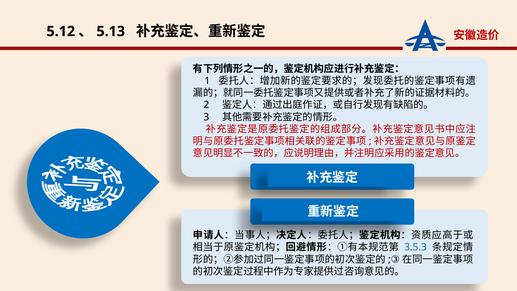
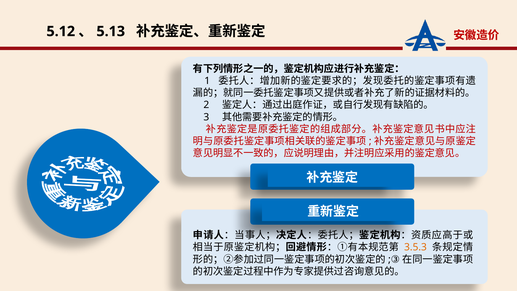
3.5.3 colour: blue -> orange (415, 247)
